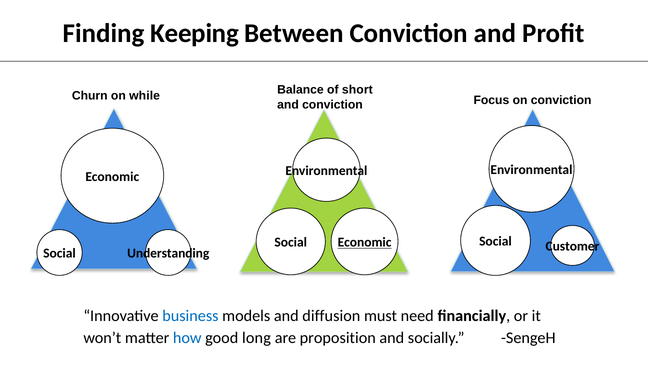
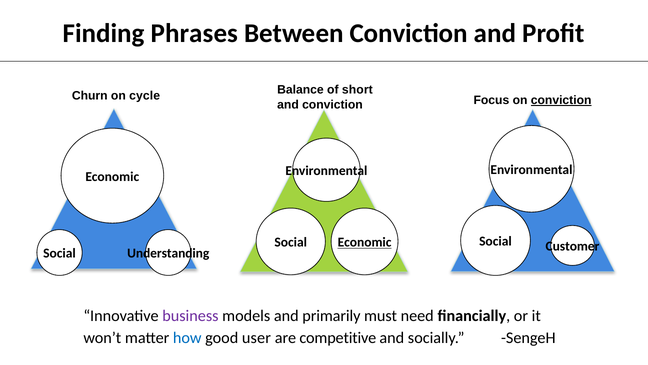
Keeping: Keeping -> Phrases (194, 33)
while: while -> cycle (145, 96)
conviction underline: none -> present (561, 100)
business colour: blue -> purple (190, 315)
diffusion: diffusion -> primarily (331, 315)
long: long -> user (256, 337)
proposition: proposition -> competitive (338, 337)
